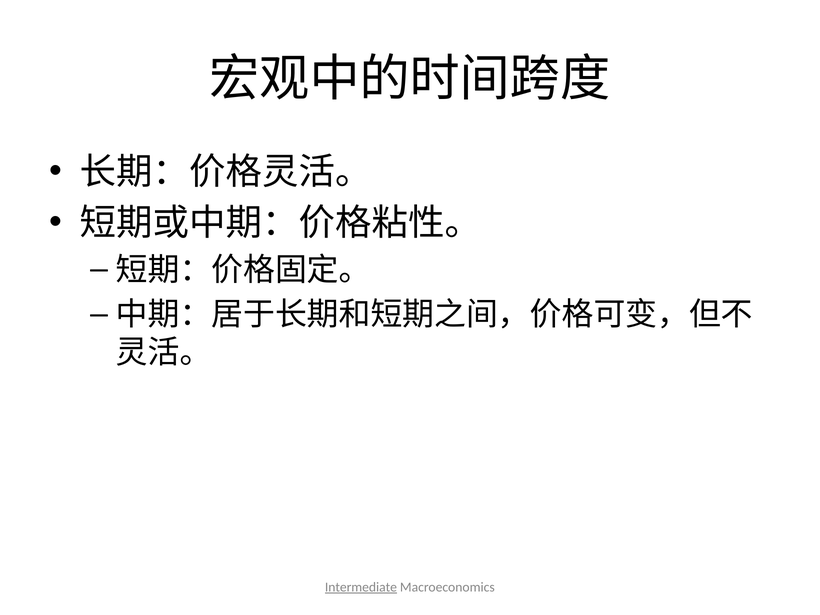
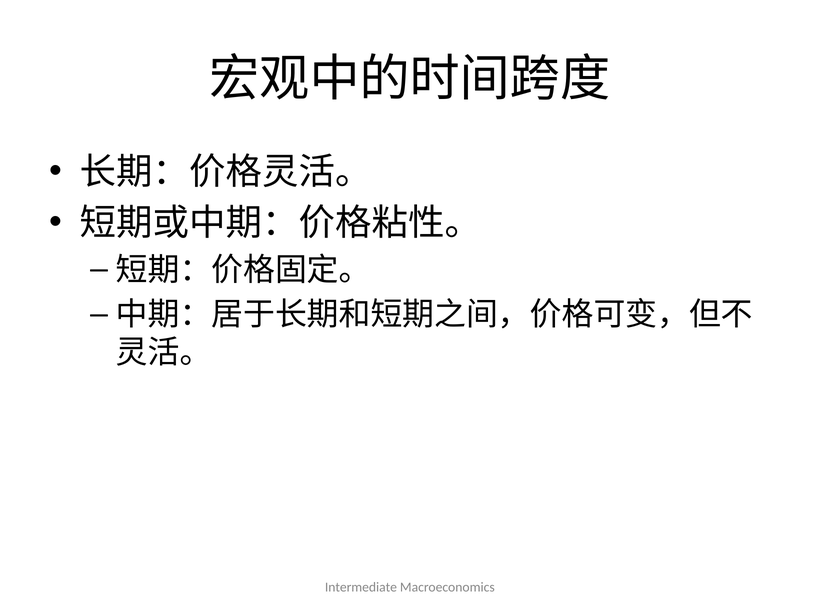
Intermediate underline: present -> none (361, 587)
